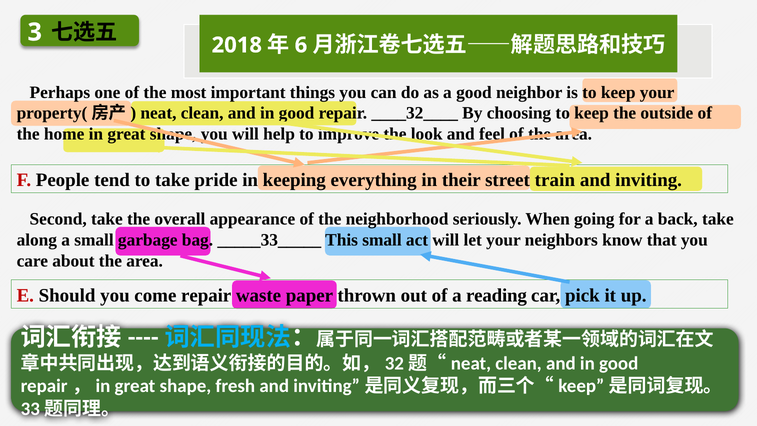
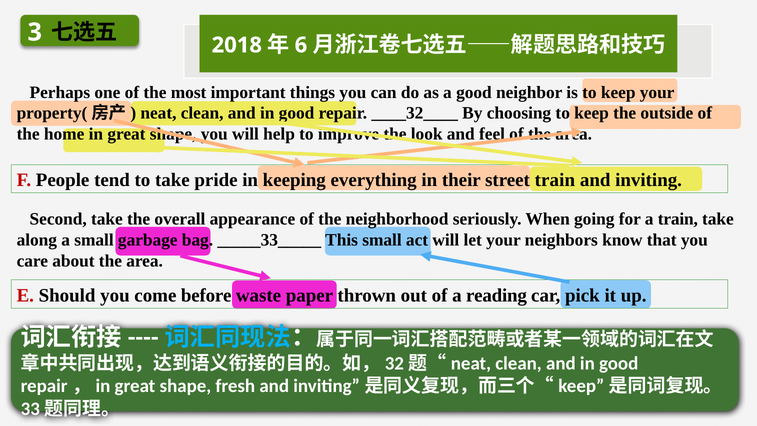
a back: back -> train (678, 219)
come repair: repair -> before (206, 295)
